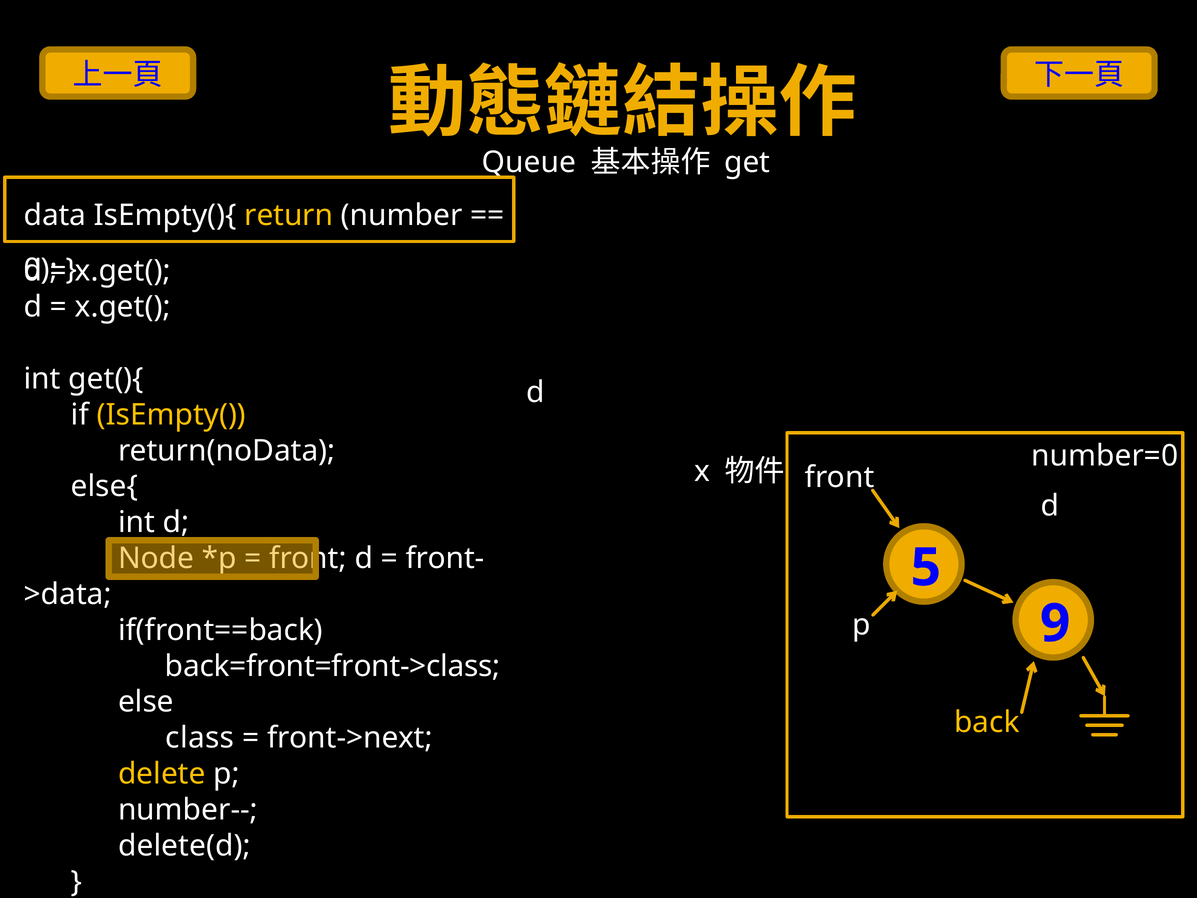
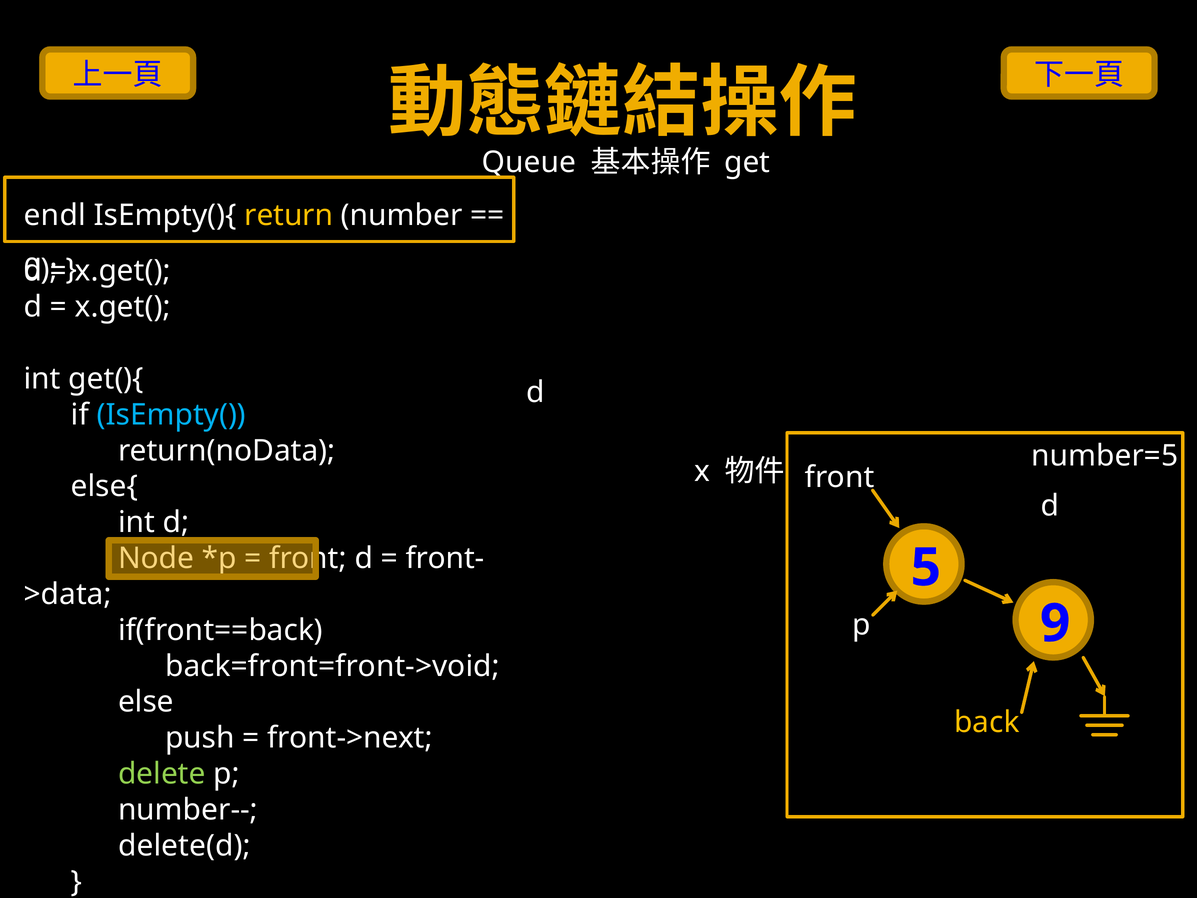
data: data -> endl (55, 215)
IsEmpty( colour: yellow -> light blue (171, 415)
number=0: number=0 -> number=5 (1105, 456)
back=front=front->class: back=front=front->class -> back=front=front->void (332, 666)
class: class -> push (200, 738)
delete colour: yellow -> light green (162, 774)
